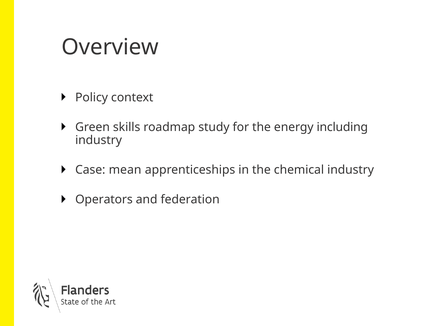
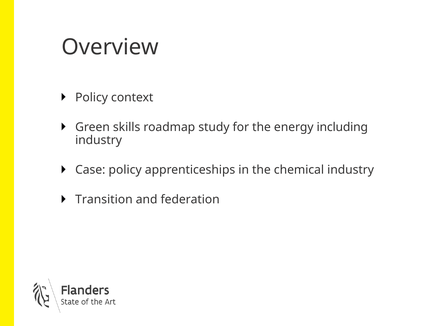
Case mean: mean -> policy (125, 170)
Operators: Operators -> Transition (104, 199)
